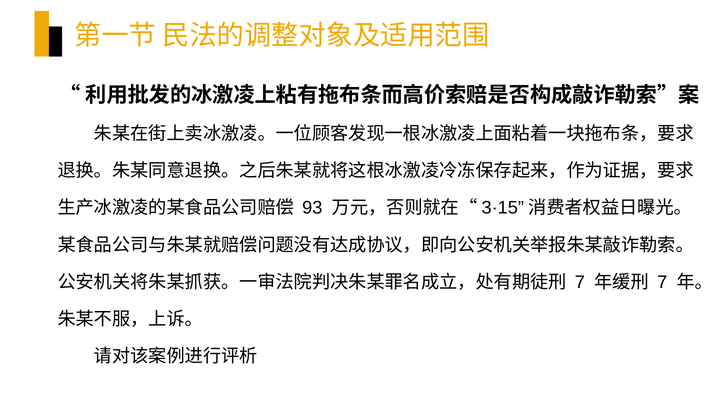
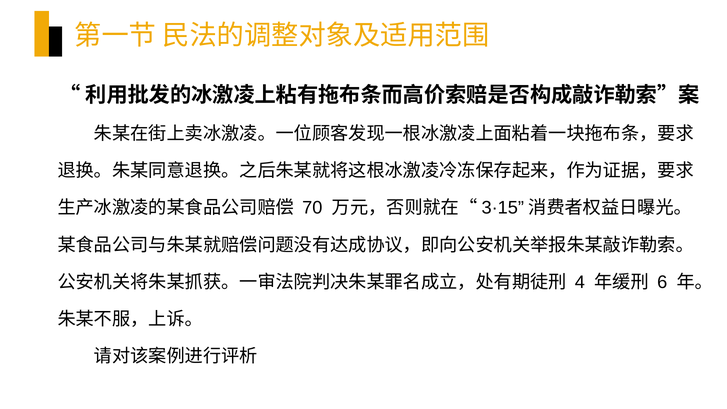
93: 93 -> 70 (312, 208)
7: 7 -> 4 (580, 282)
7: 7 -> 6 (662, 282)
